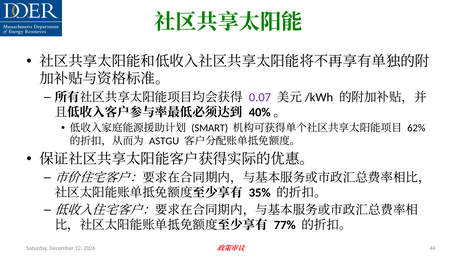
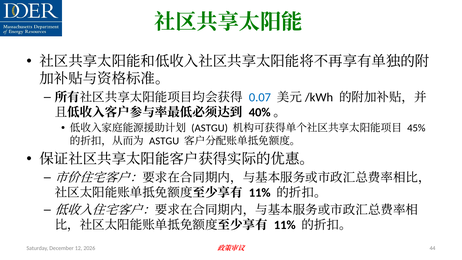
0.07 colour: purple -> blue (260, 97)
SMART: SMART -> ASTGU (210, 128)
62%: 62% -> 45% (416, 128)
35%: 35% -> 11% (260, 192)
77%: 77% -> 11% (285, 225)
